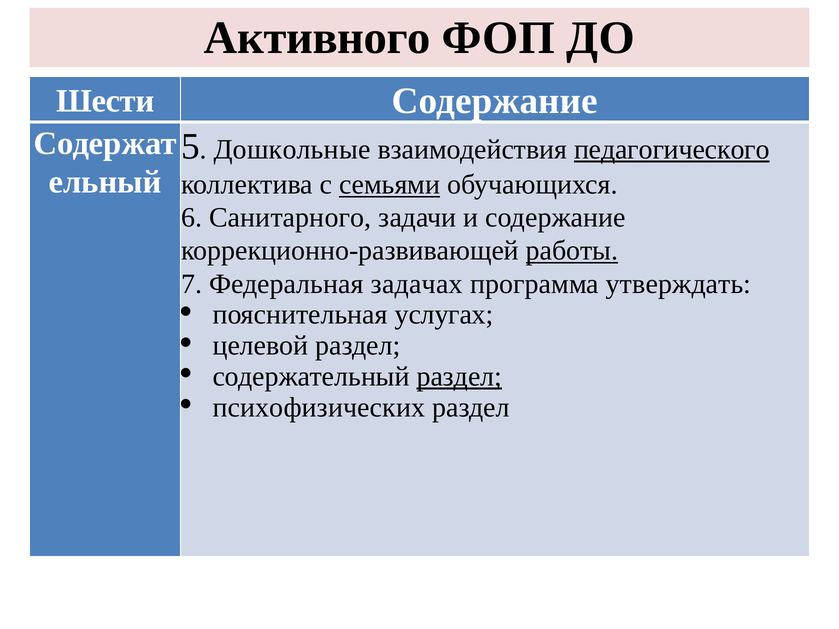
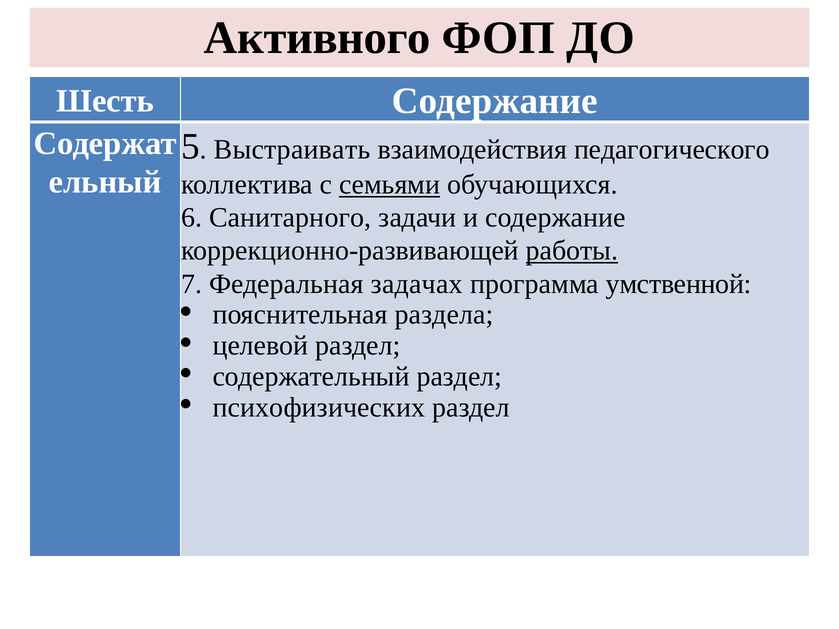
Шести: Шести -> Шесть (105, 101)
Дошкольные: Дошкольные -> Выстраивать (292, 150)
педагогического underline: present -> none (672, 150)
утверждать: утверждать -> умственной (679, 284)
услугах: услугах -> раздела (444, 315)
раздел underline: present -> none (459, 377)
